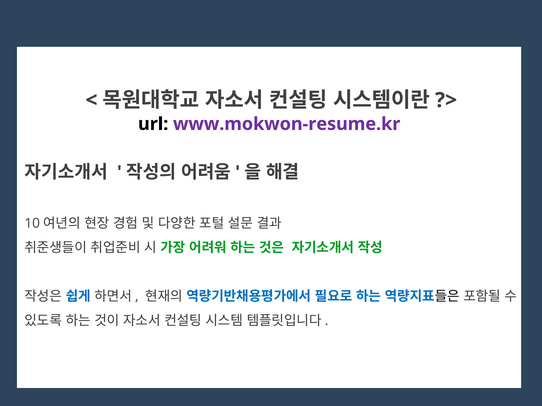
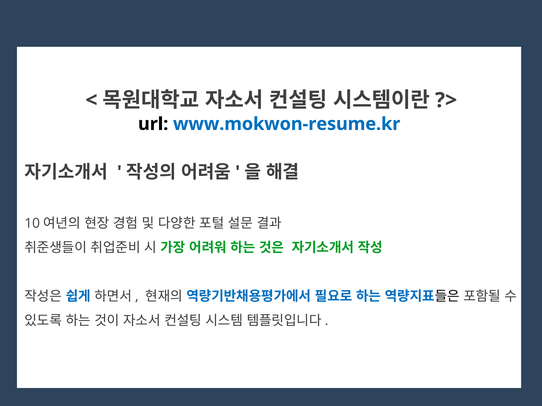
www.mokwon-resume.kr colour: purple -> blue (287, 124)
